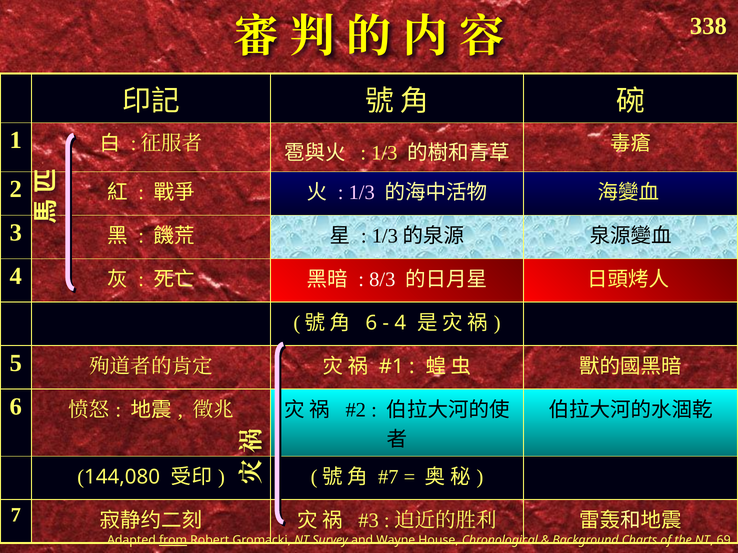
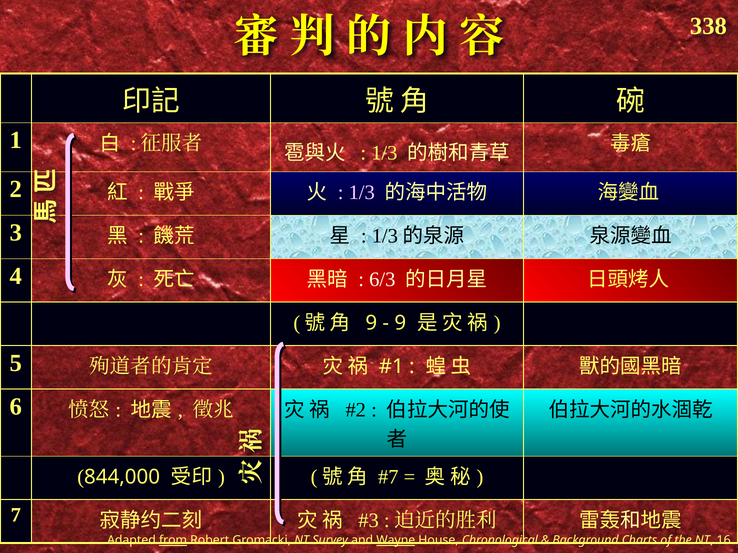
8/3: 8/3 -> 6/3 (382, 280)
6: 6 -> 9 (371, 323)
4: 4 -> 9 (400, 323)
144,080: 144,080 -> 844,000 (122, 477)
Wayne underline: none -> present (396, 541)
69: 69 -> 16 (724, 541)
